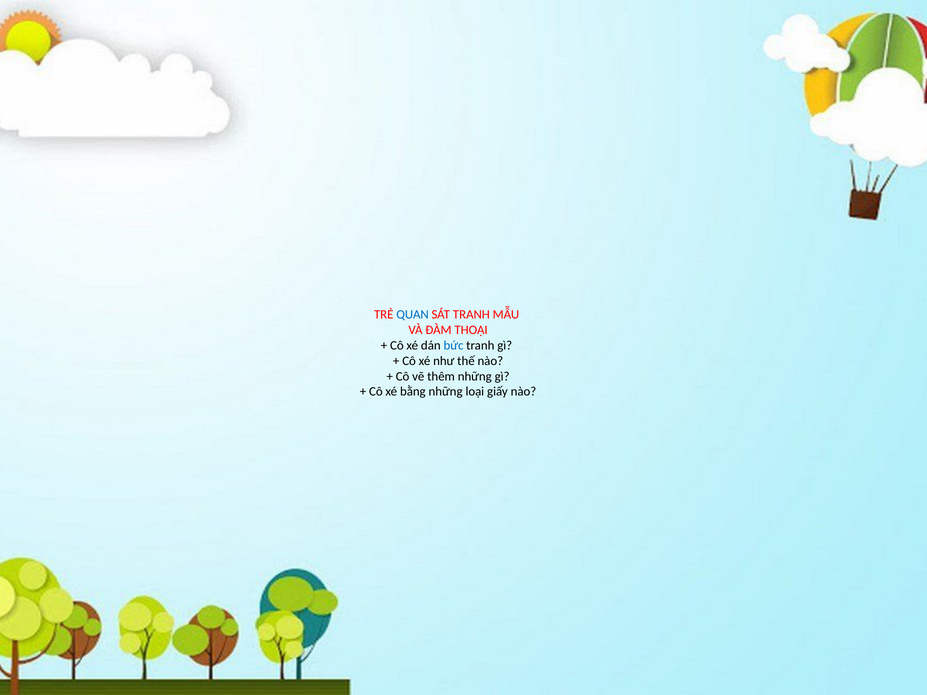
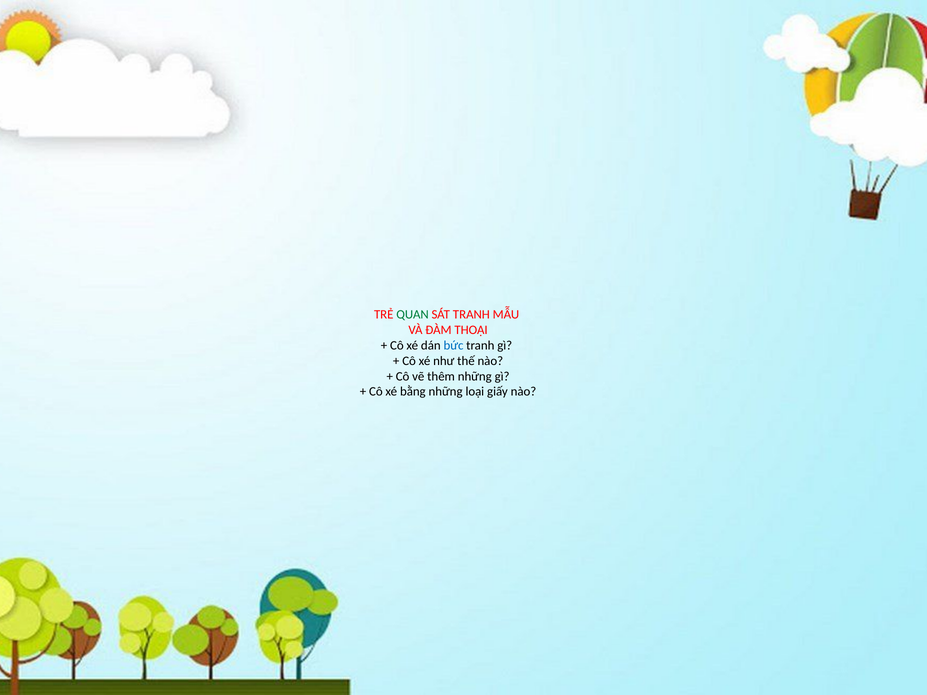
QUAN colour: blue -> green (413, 315)
